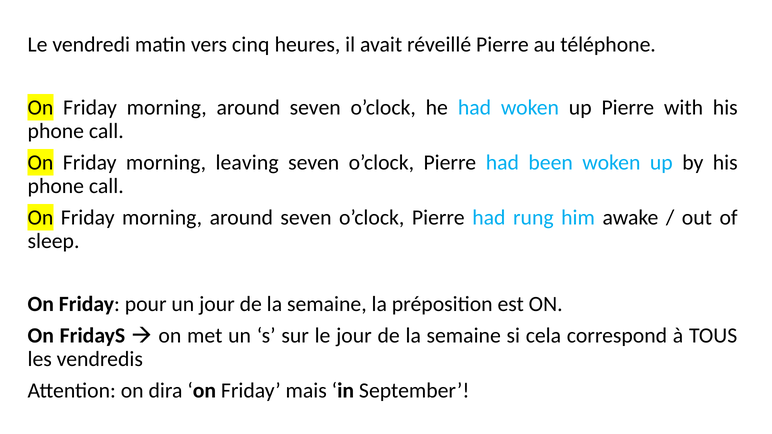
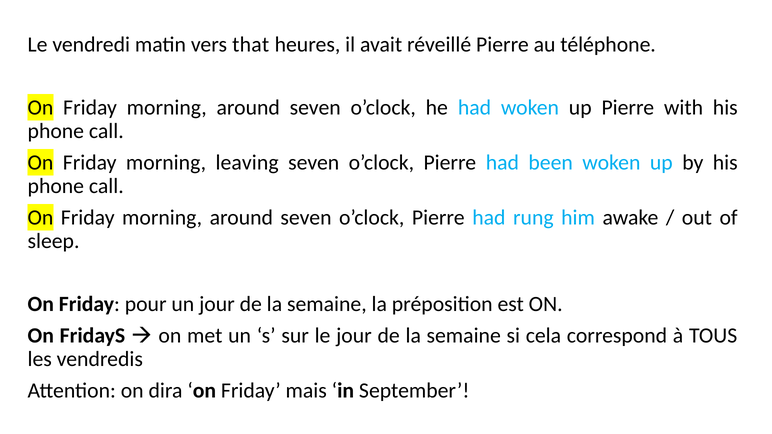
cinq: cinq -> that (251, 45)
